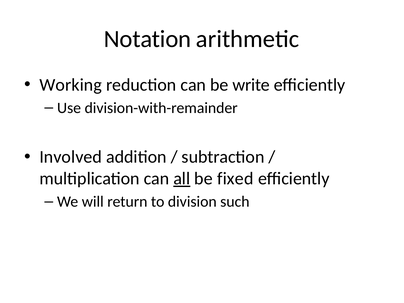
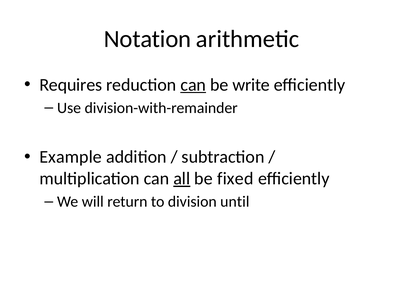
Working: Working -> Requires (71, 85)
can underline: none -> present (193, 85)
Involved: Involved -> Example (71, 157)
such: such -> until (235, 202)
